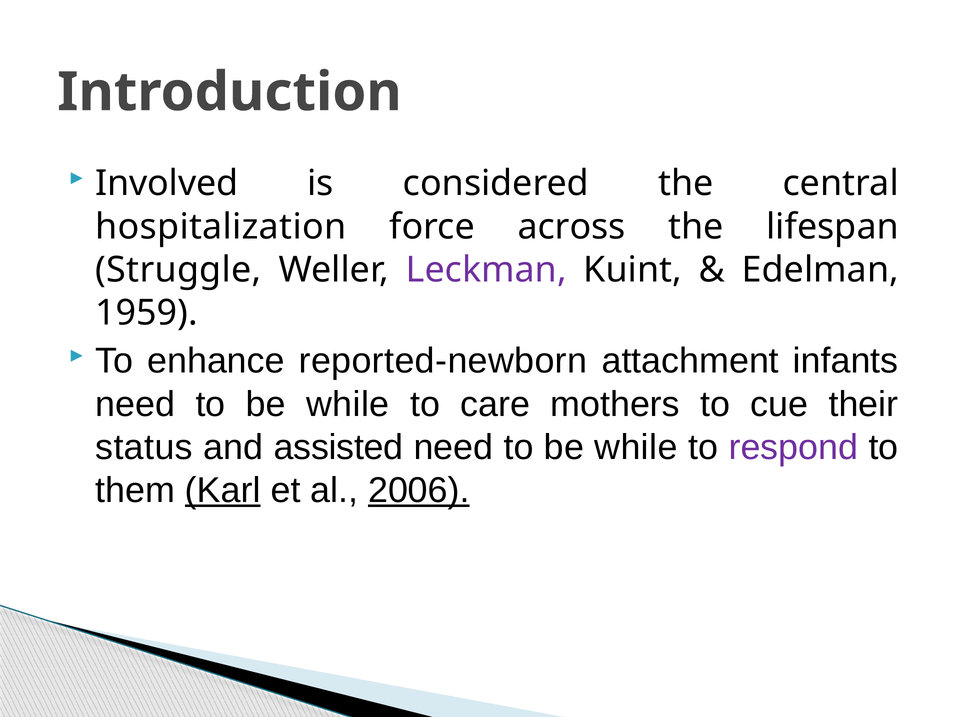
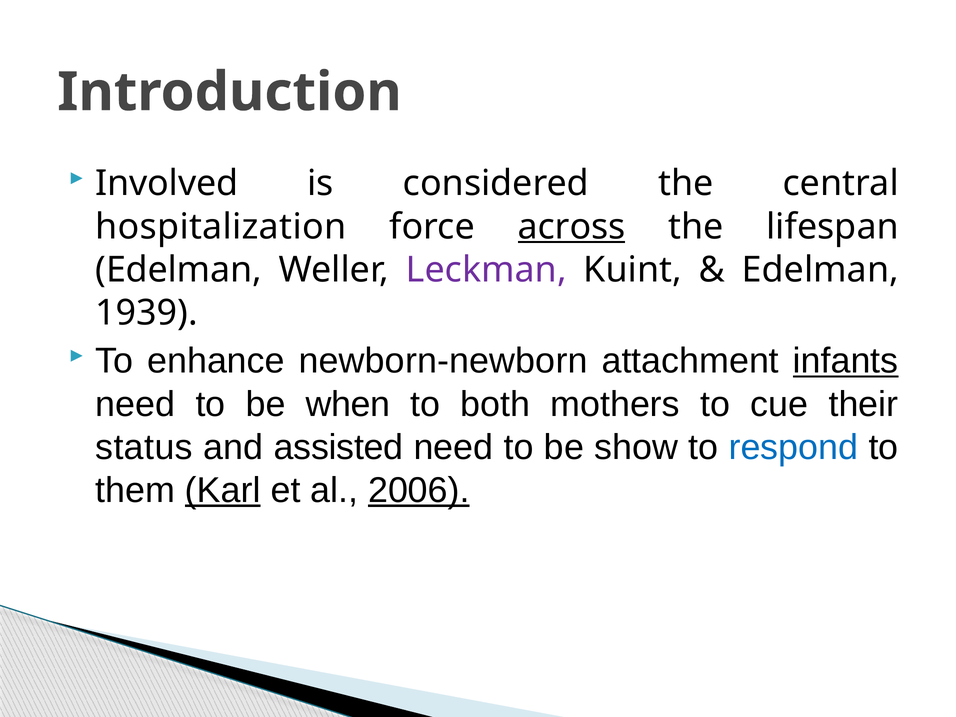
across underline: none -> present (572, 227)
Struggle: Struggle -> Edelman (179, 270)
1959: 1959 -> 1939 (147, 313)
reported-newborn: reported-newborn -> newborn-newborn (443, 361)
infants underline: none -> present (846, 361)
while: while -> when (348, 404)
care: care -> both (495, 404)
while: while -> show (636, 447)
respond colour: purple -> blue (793, 447)
